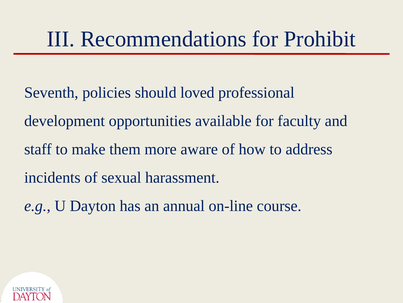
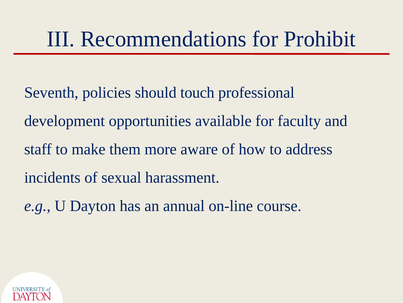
loved: loved -> touch (197, 92)
